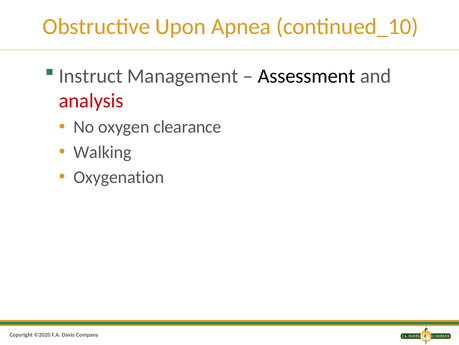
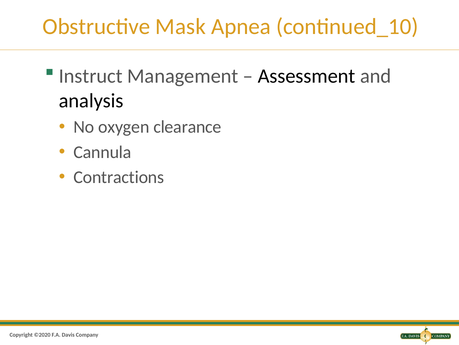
Upon: Upon -> Mask (181, 26)
analysis colour: red -> black (91, 100)
Walking: Walking -> Cannula (102, 152)
Oxygenation: Oxygenation -> Contractions (119, 177)
